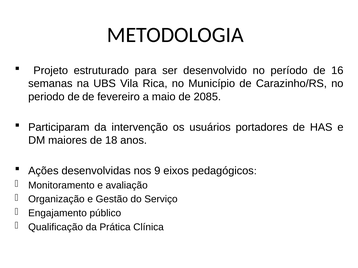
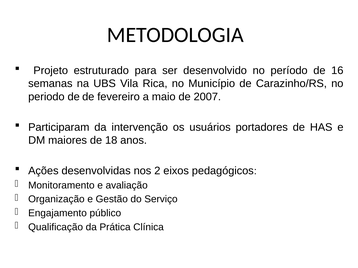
2085: 2085 -> 2007 (207, 97)
9: 9 -> 2 (157, 171)
